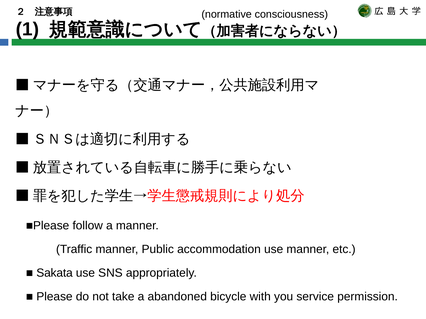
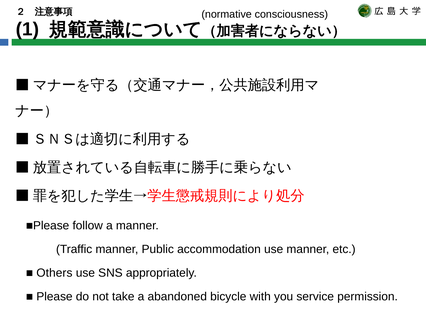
Sakata: Sakata -> Others (54, 273)
